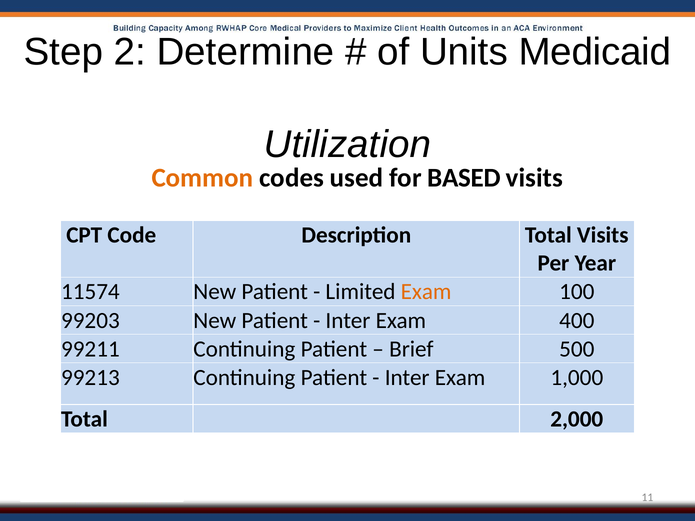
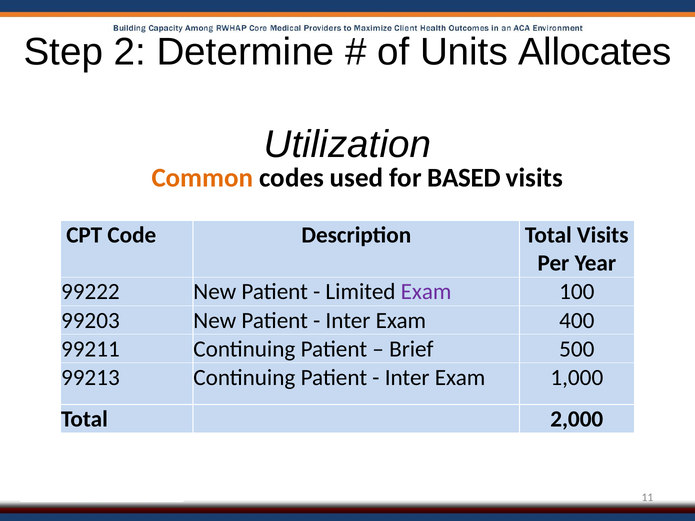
Medicaid: Medicaid -> Allocates (595, 52)
11574: 11574 -> 99222 (90, 292)
Exam colour: orange -> purple (426, 292)
